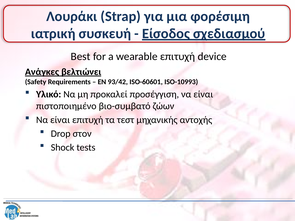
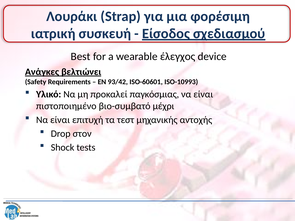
wearable επιτυχή: επιτυχή -> έλεγχος (178, 57)
προσέγγιση: προσέγγιση -> παγκόσμιας (154, 94)
ζώων: ζώων -> μέχρι (163, 106)
